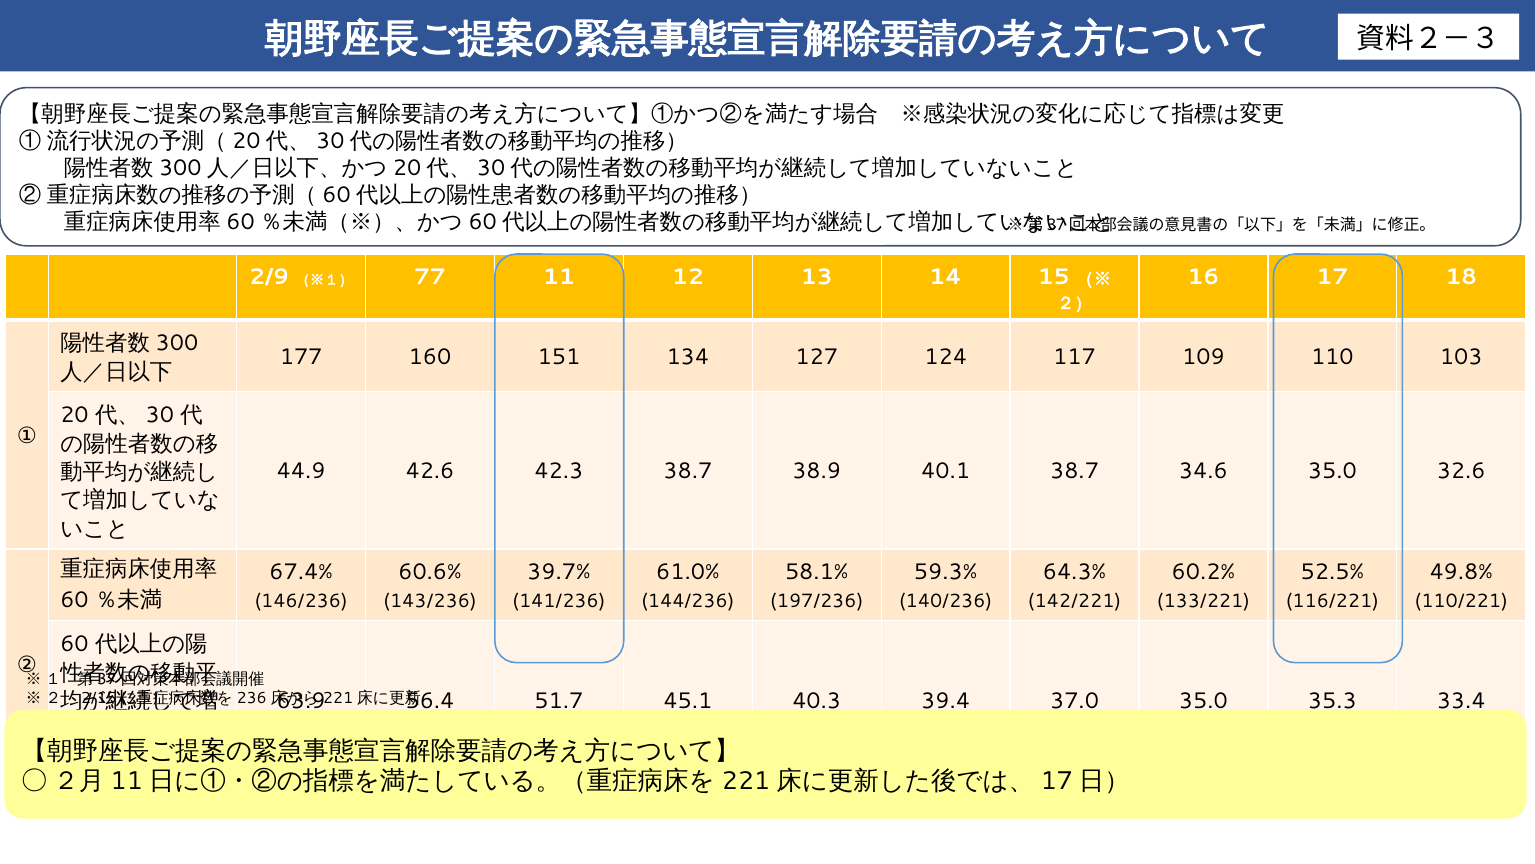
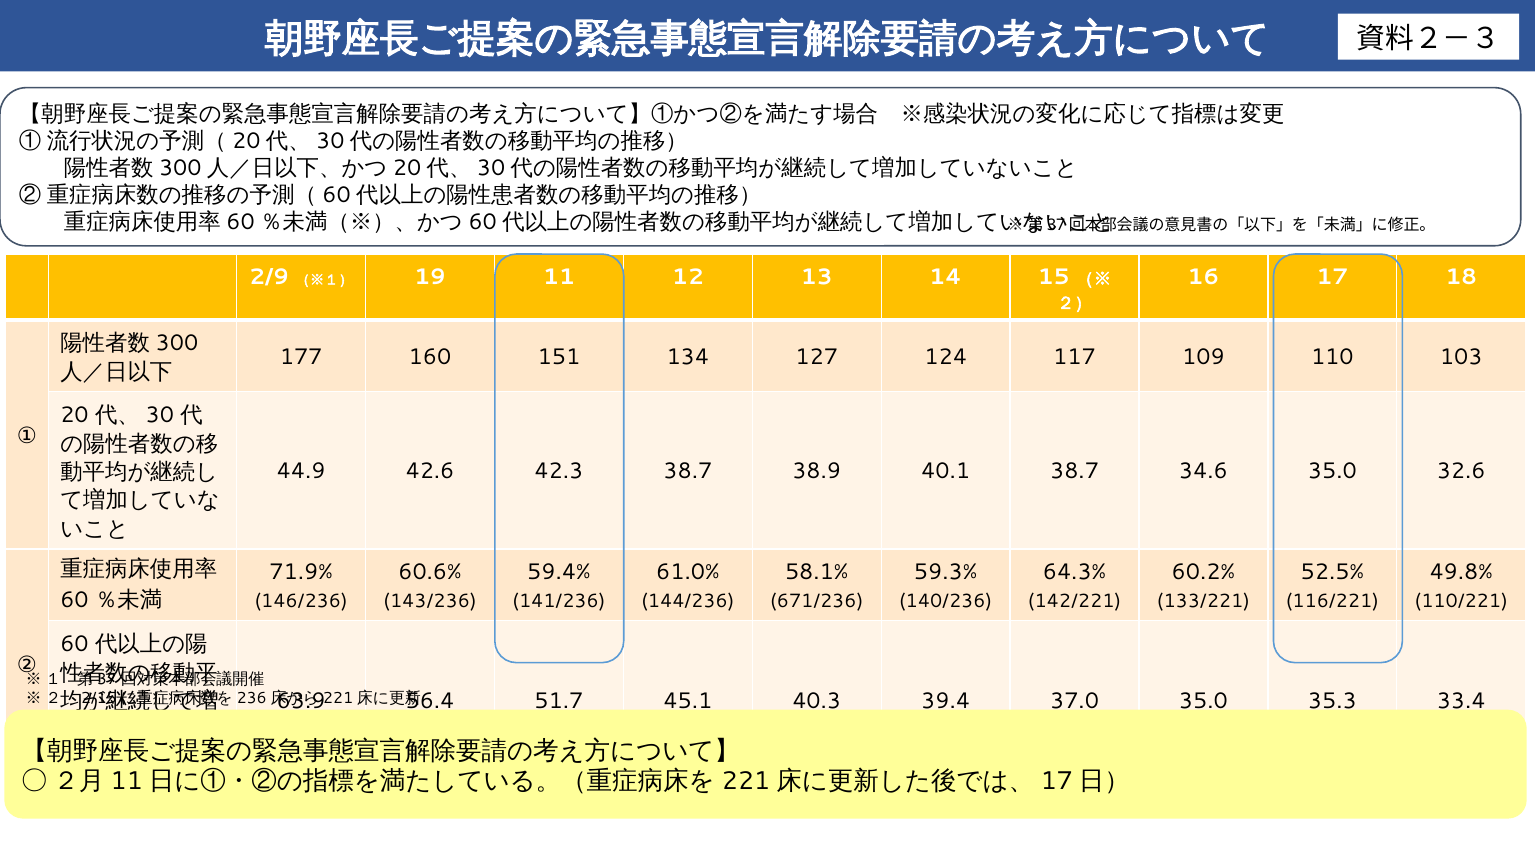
77: 77 -> 19 (430, 277)
67.4%: 67.4% -> 71.9% (301, 571)
39.7%: 39.7% -> 59.4% (559, 571)
197/236: 197/236 -> 671/236 (817, 601)
